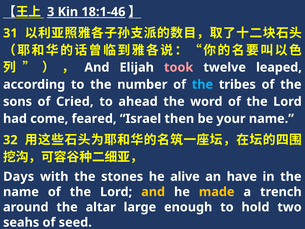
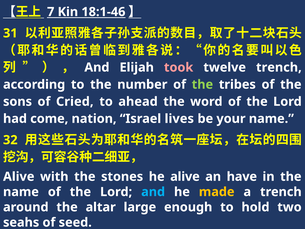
3: 3 -> 7 (51, 12)
twelve leaped: leaped -> trench (279, 67)
the colour: light blue -> light green (202, 84)
feared: feared -> nation (94, 119)
then: then -> lives (179, 119)
Days: Days -> Alive (19, 176)
and colour: yellow -> light blue (153, 192)
